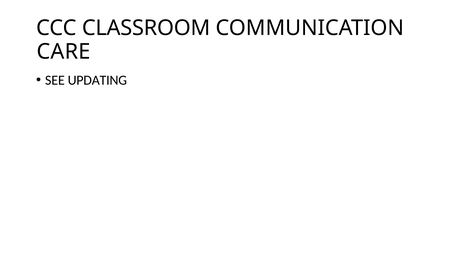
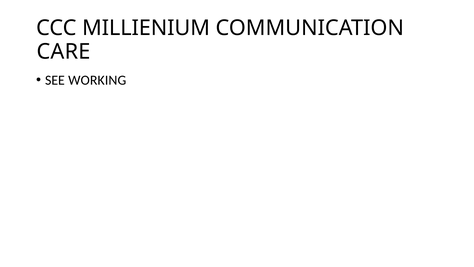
CLASSROOM: CLASSROOM -> MILLIENIUM (146, 28)
UPDATING: UPDATING -> WORKING (97, 80)
